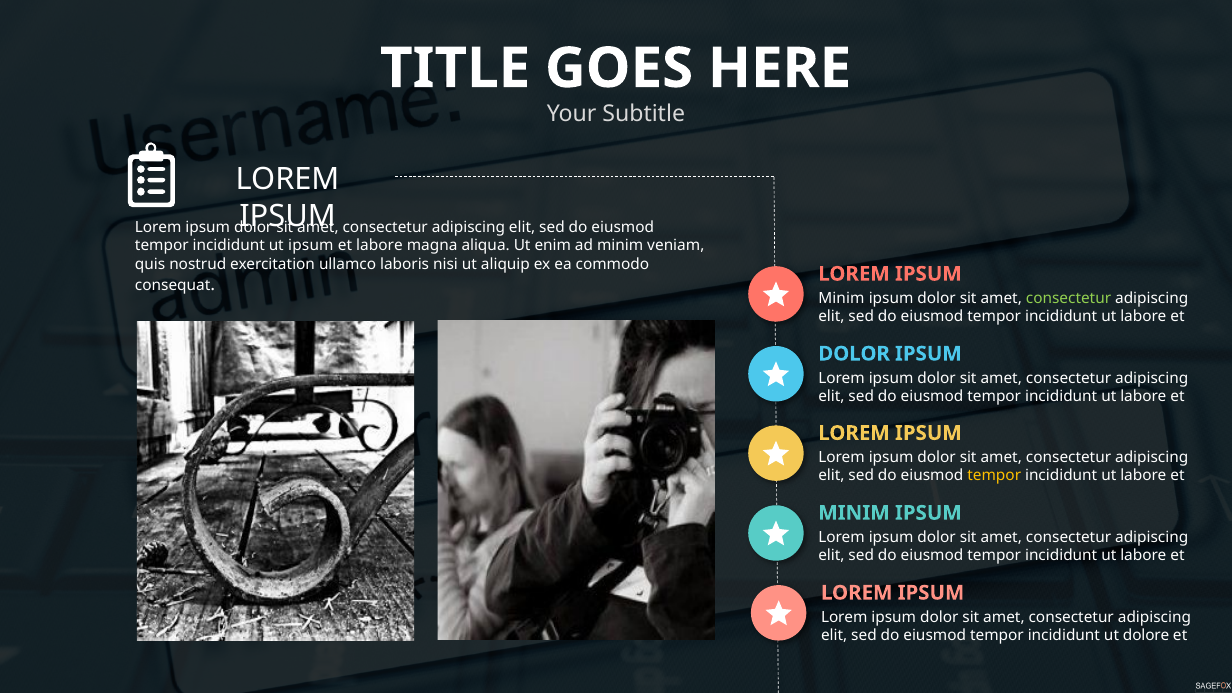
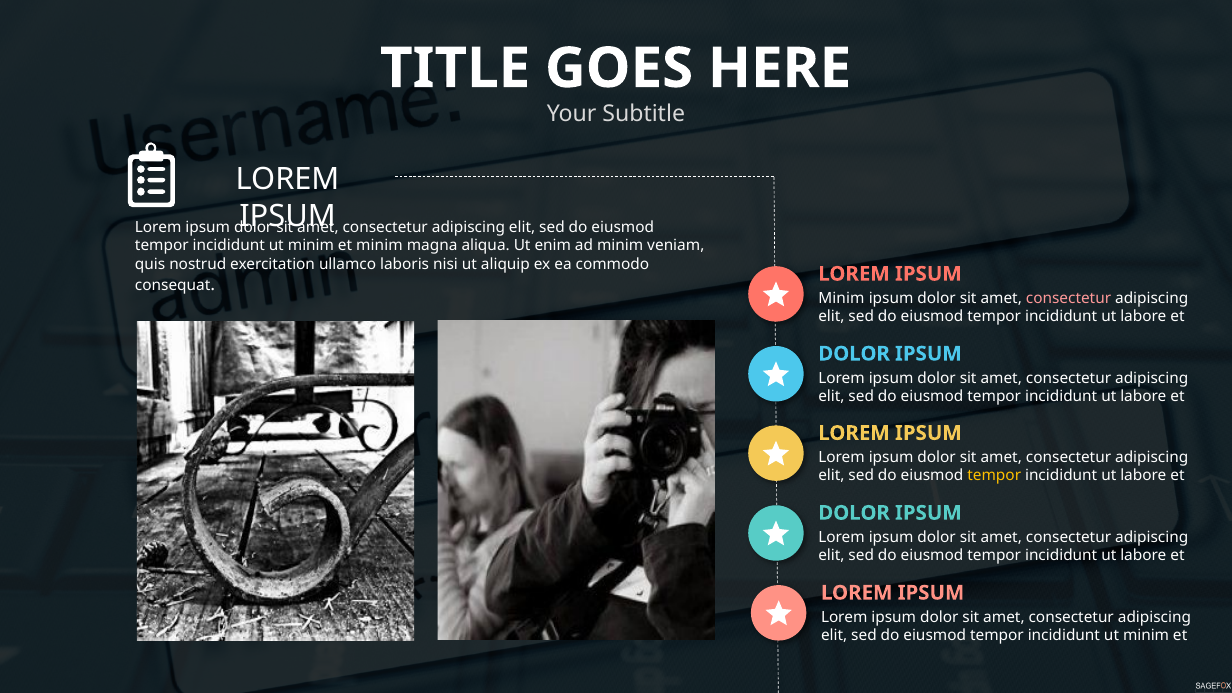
ipsum: ipsum -> minim (311, 246)
et labore: labore -> minim (380, 246)
consectetur colour: light green -> pink (1069, 298)
MINIM: MINIM -> DOLOR (854, 513)
dolore: dolore -> minim (1146, 636)
